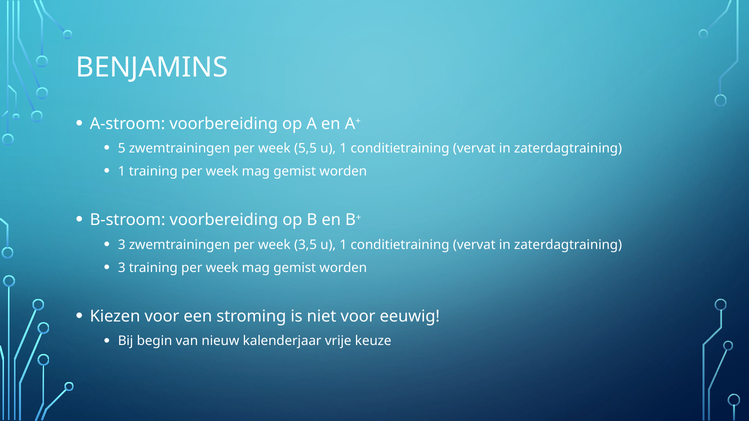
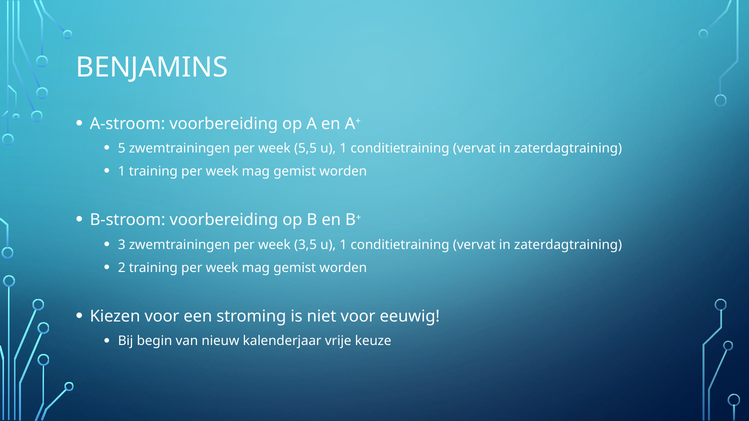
3: 3 -> 2 (122, 268)
